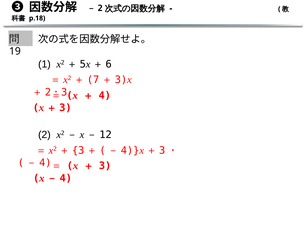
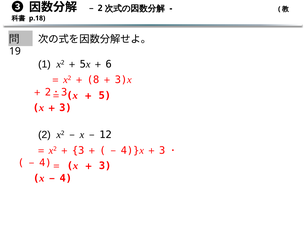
7: 7 -> 8 (93, 80)
4: 4 -> 5 (105, 96)
